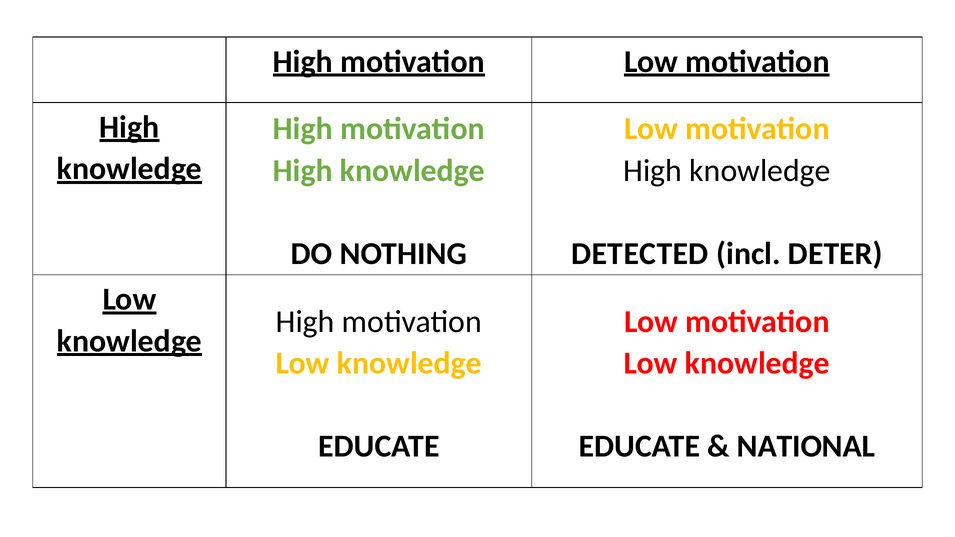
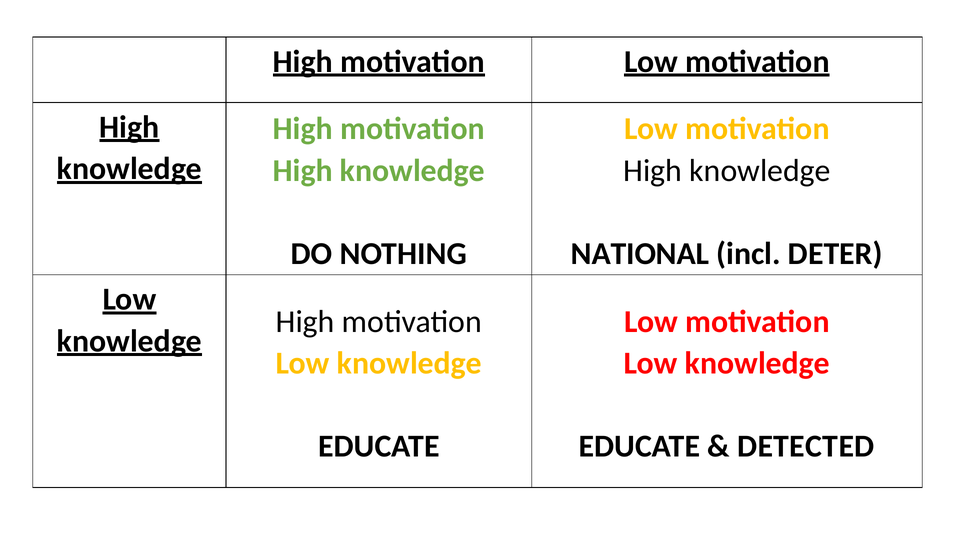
DETECTED: DETECTED -> NATIONAL (640, 254)
NATIONAL: NATIONAL -> DETECTED (806, 447)
